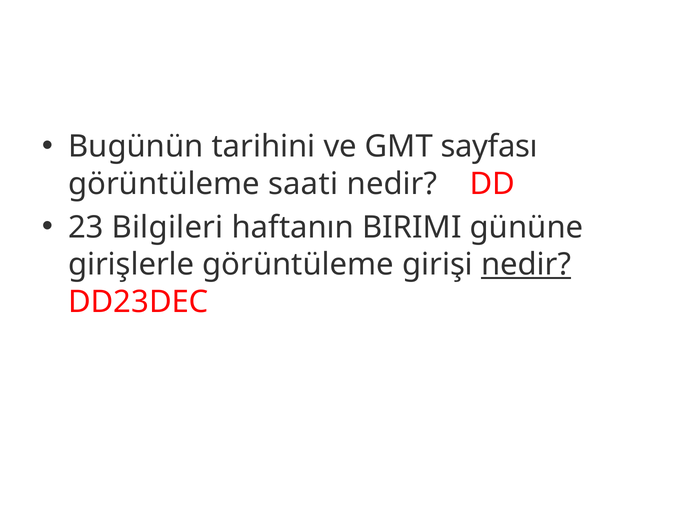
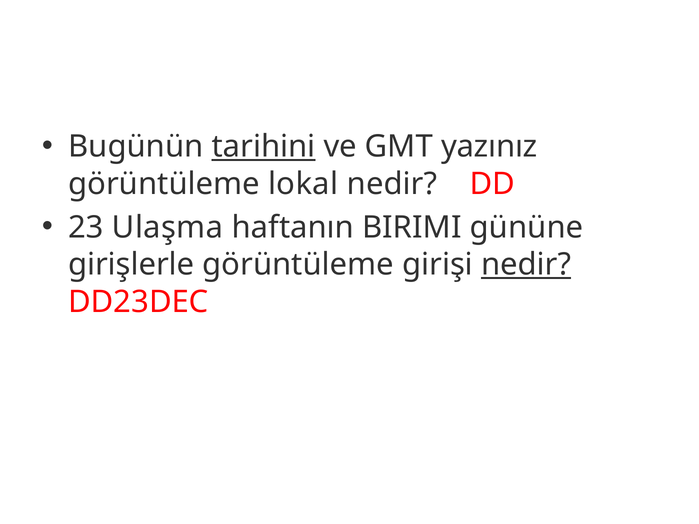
tarihini underline: none -> present (263, 147)
sayfası: sayfası -> yazınız (489, 147)
saati: saati -> lokal (303, 184)
Bilgileri: Bilgileri -> Ulaşma (168, 227)
